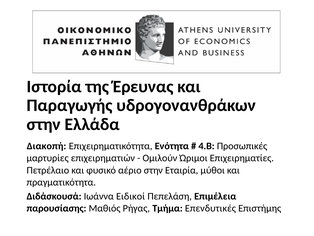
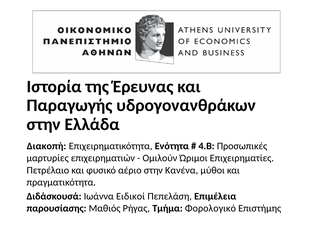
Εταιρία: Εταιρία -> Κανένα (182, 170)
Επενδυτικές: Επενδυτικές -> Φορολογικό (210, 208)
